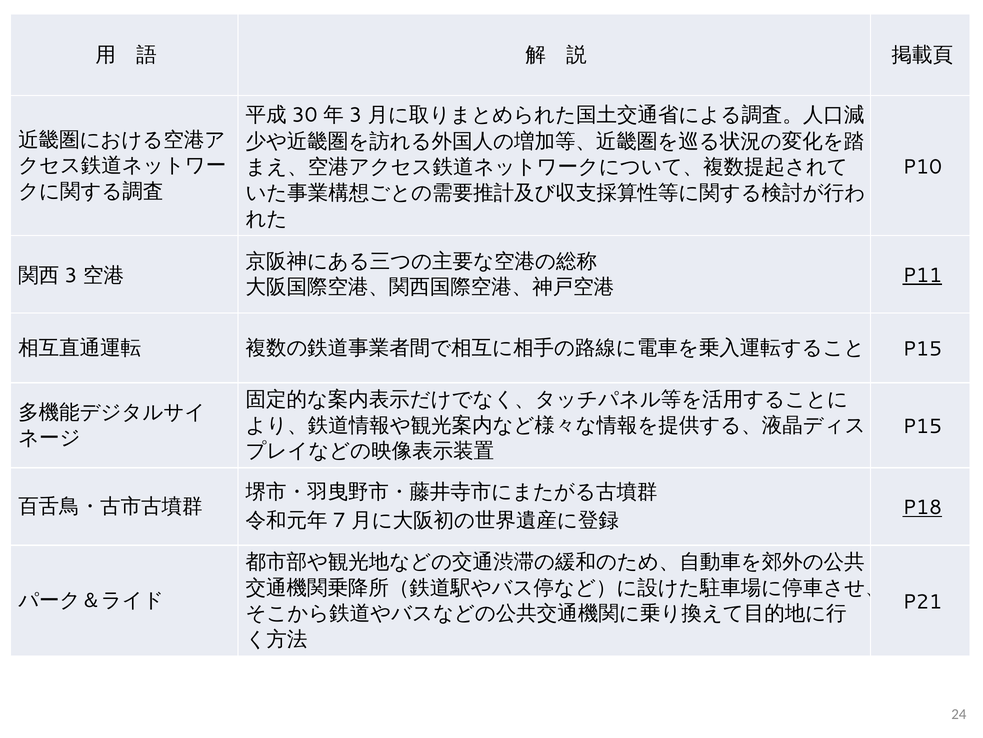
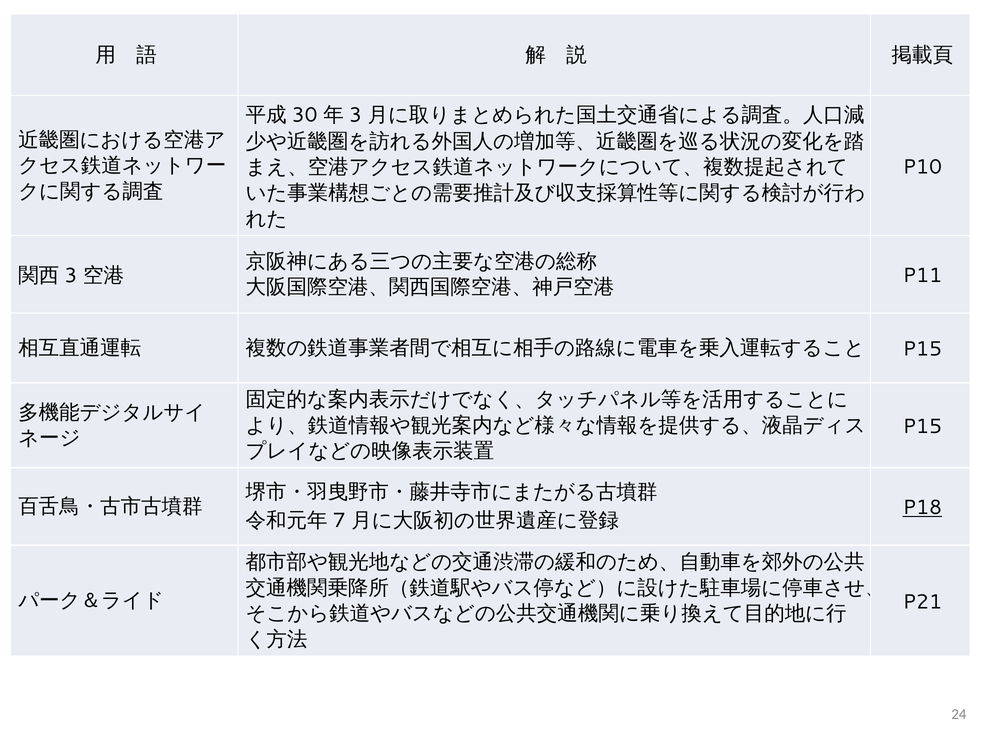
P11 underline: present -> none (922, 275)
